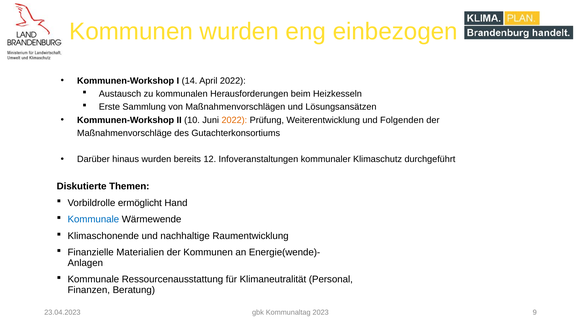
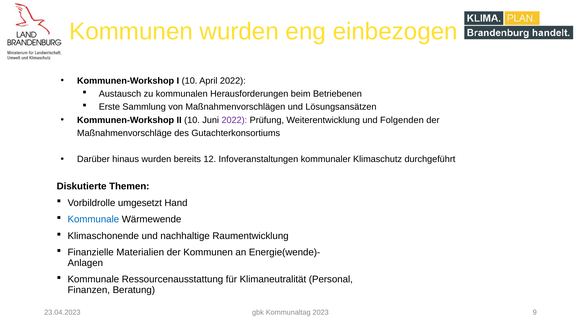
I 14: 14 -> 10 (190, 81)
Heizkesseln: Heizkesseln -> Betriebenen (337, 94)
2022 colour: orange -> purple (234, 120)
ermöglicht: ermöglicht -> umgesetzt (140, 203)
